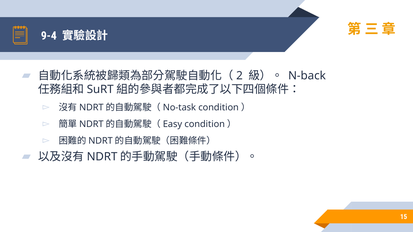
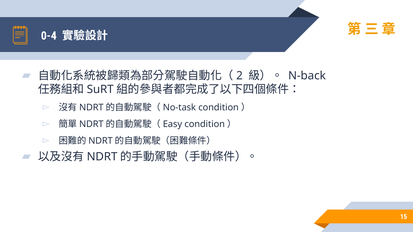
9-4: 9-4 -> 0-4 (49, 36)
